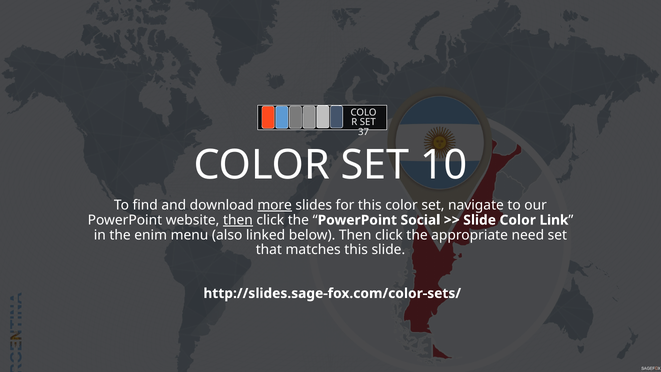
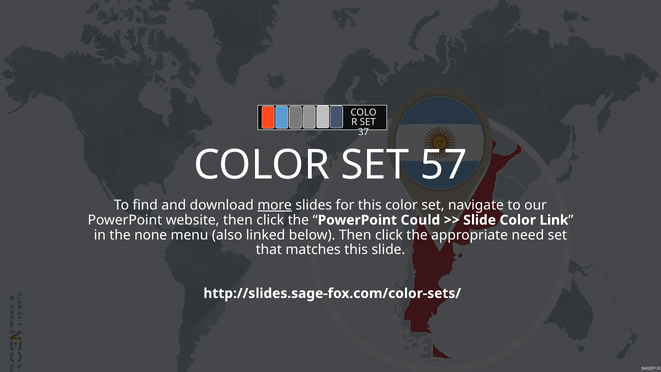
10: 10 -> 57 (444, 165)
then underline: present -> none (238, 220)
Social: Social -> Could (420, 220)
enim: enim -> none (151, 235)
